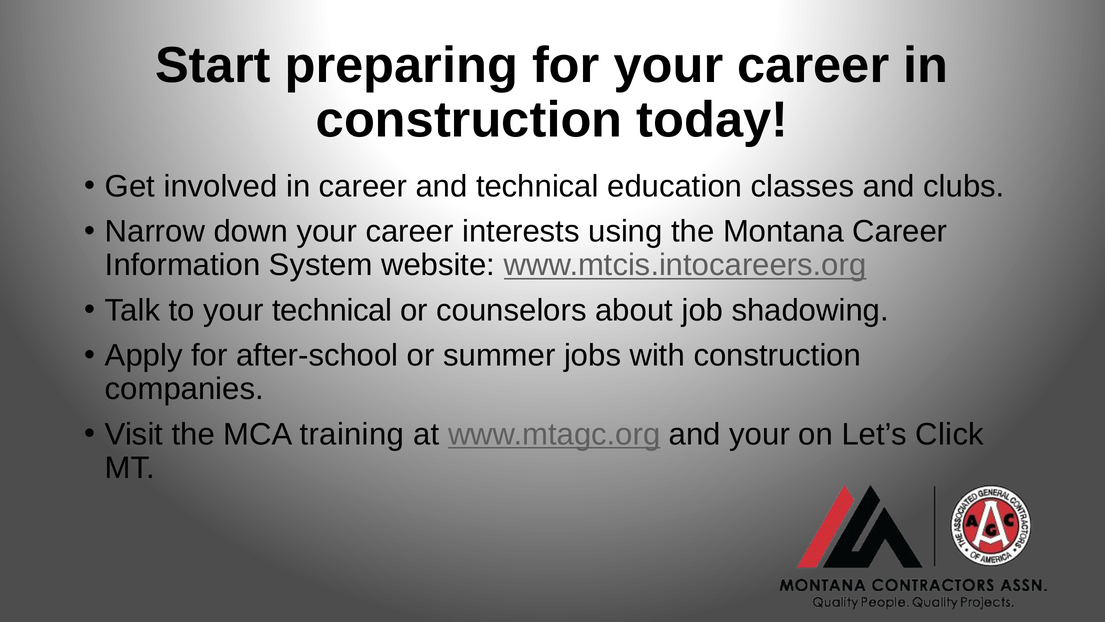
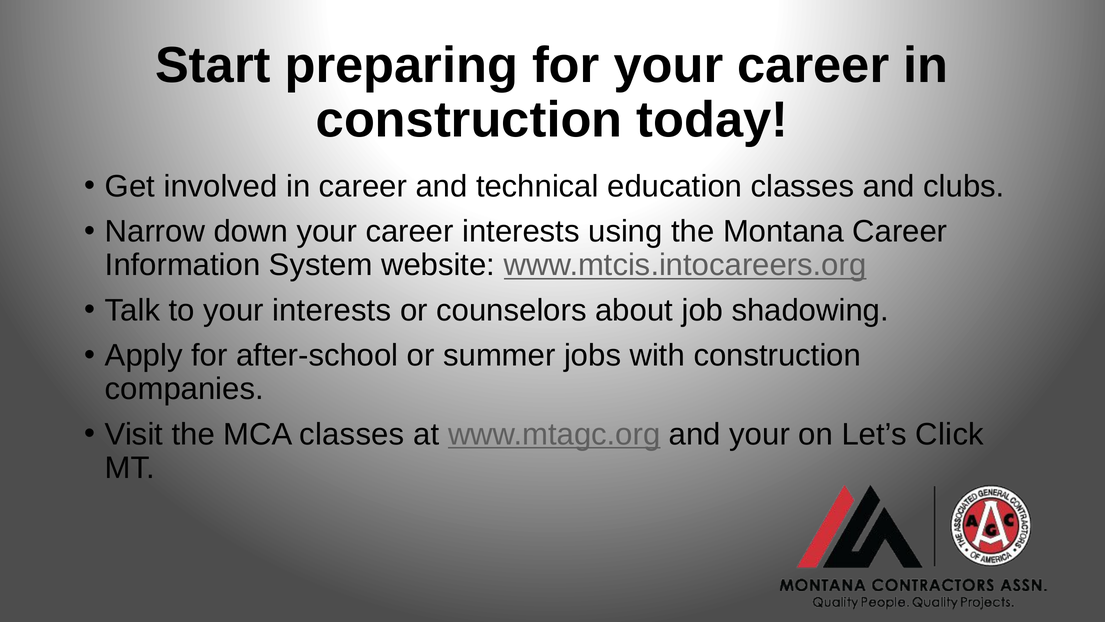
your technical: technical -> interests (332, 310)
MCA training: training -> classes (352, 434)
